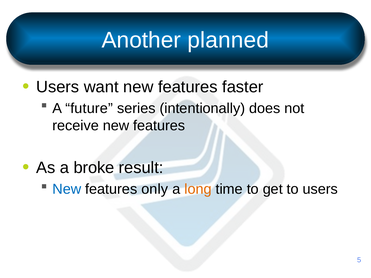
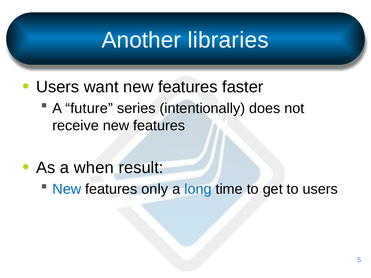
planned: planned -> libraries (228, 40)
broke: broke -> when (94, 168)
long colour: orange -> blue (198, 189)
